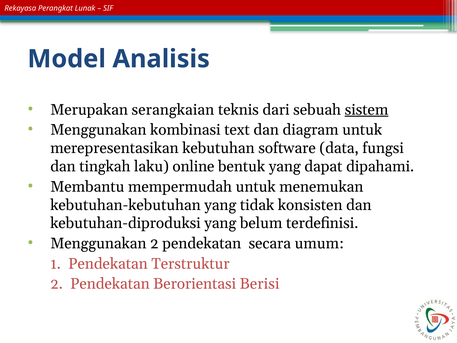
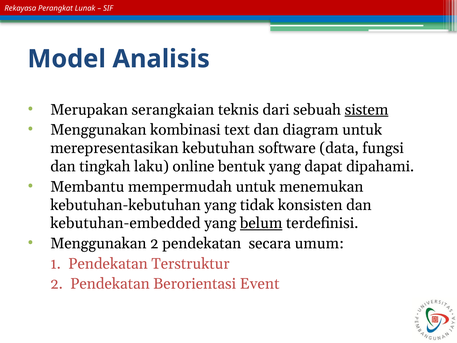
kebutuhan-diproduksi: kebutuhan-diproduksi -> kebutuhan-embedded (125, 223)
belum underline: none -> present (261, 223)
Berisi: Berisi -> Event (260, 284)
